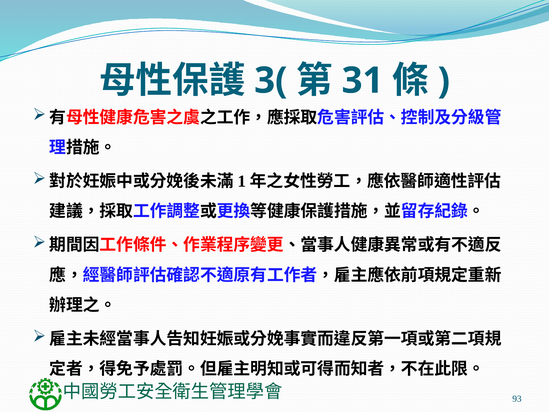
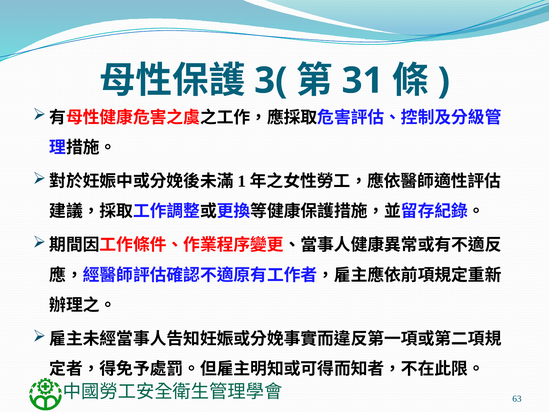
93: 93 -> 63 (517, 399)
